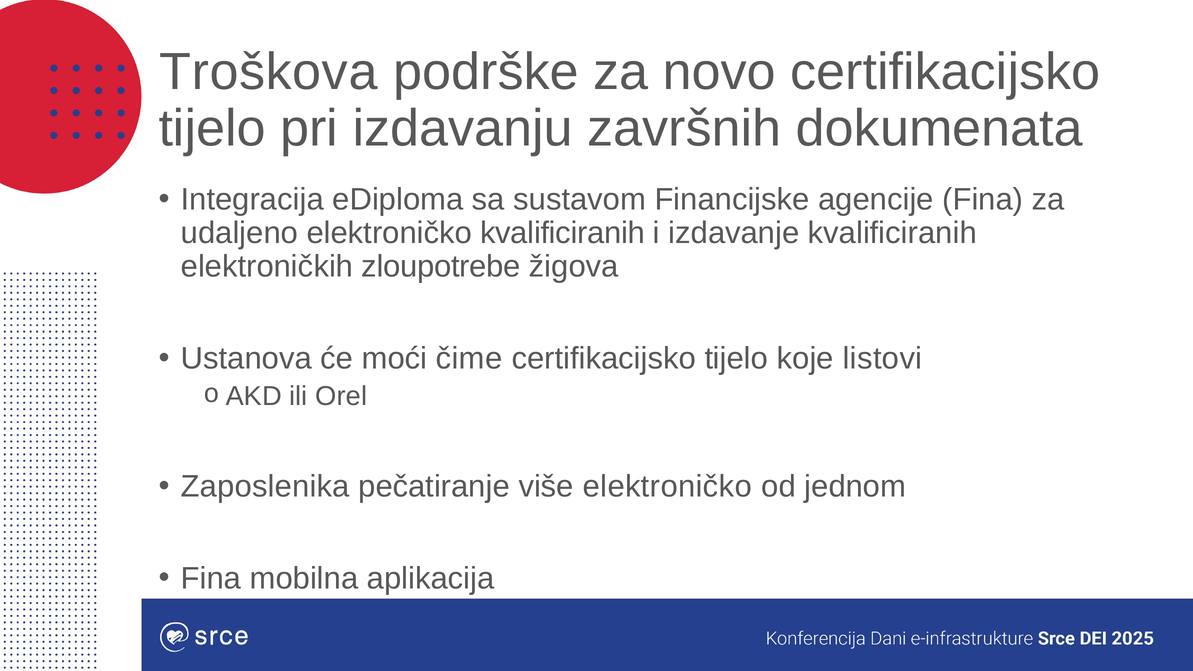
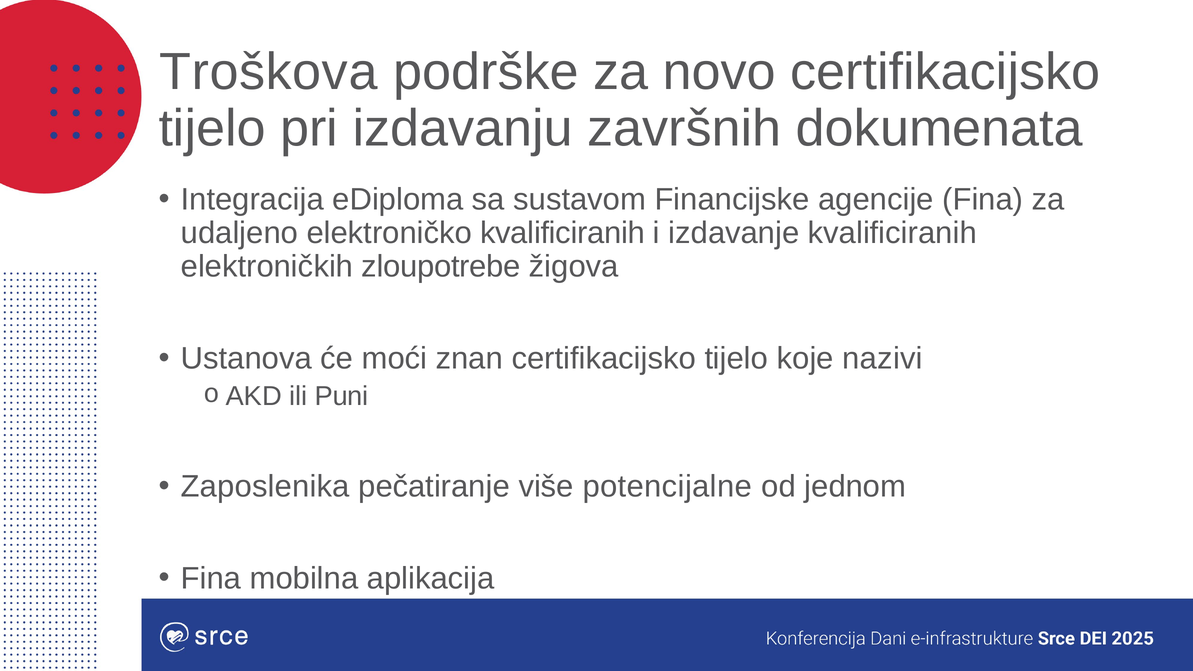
čime: čime -> znan (469, 359)
listovi: listovi -> nazivi (883, 359)
Orel: Orel -> Puni (342, 396)
više elektroničko: elektroničko -> potencijalne (667, 486)
